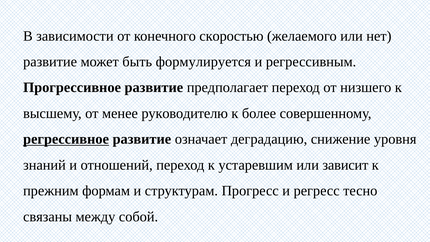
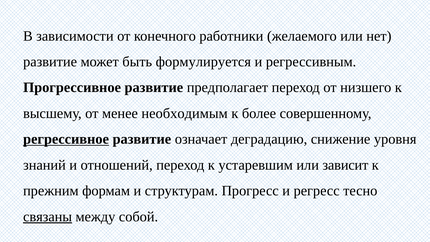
скоростью: скоростью -> работники (231, 36)
руководителю: руководителю -> необходимым (185, 113)
связаны underline: none -> present (48, 217)
